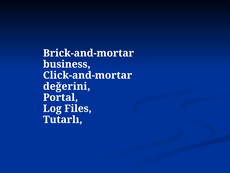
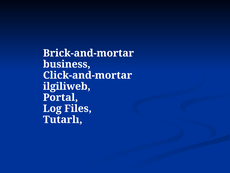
değerini: değerini -> ilgiliweb (67, 86)
